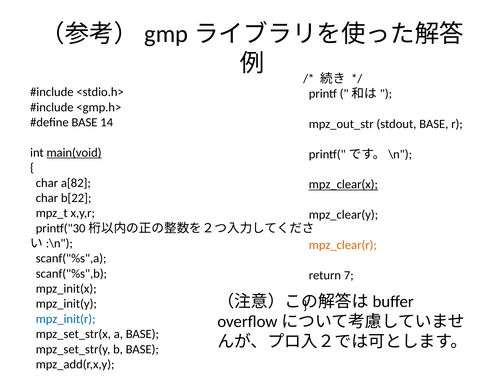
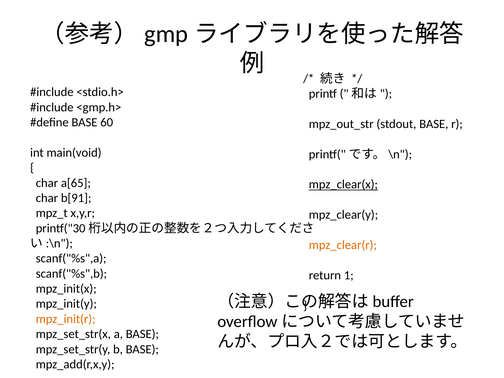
14: 14 -> 60 (107, 122)
main(void underline: present -> none (74, 153)
a[82: a[82 -> a[65 (76, 183)
b[22: b[22 -> b[91 (76, 198)
7: 7 -> 1 (349, 275)
mpz_init(r colour: blue -> orange (66, 319)
